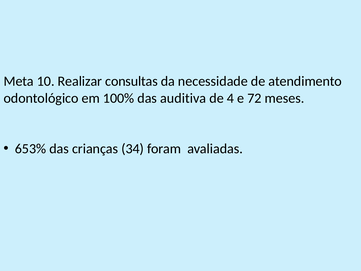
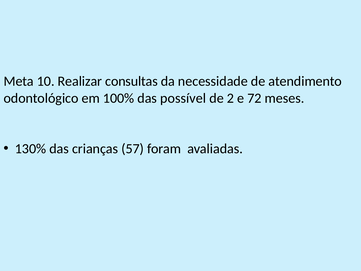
auditiva: auditiva -> possível (183, 98)
4: 4 -> 2 (230, 98)
653%: 653% -> 130% (30, 149)
34: 34 -> 57 (133, 149)
